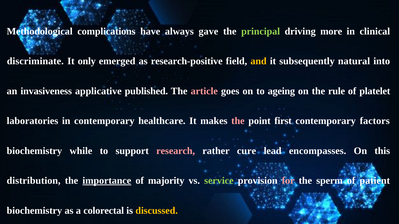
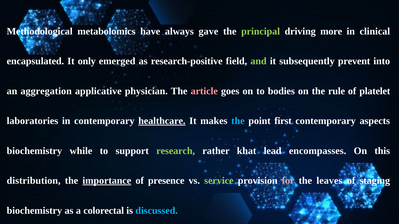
complications: complications -> metabolomics (106, 31)
discriminate: discriminate -> encapsulated (35, 61)
and colour: yellow -> light green (259, 61)
natural: natural -> prevent (354, 61)
invasiveness: invasiveness -> aggregation (46, 91)
published: published -> physician (146, 91)
ageing: ageing -> bodies (281, 91)
healthcare underline: none -> present (162, 121)
the colour: pink -> light blue (238, 121)
factors: factors -> aspects (375, 121)
research colour: pink -> light green (176, 151)
cure: cure -> khat (247, 151)
majority: majority -> presence (166, 181)
sperm: sperm -> leaves (329, 181)
patient: patient -> staging (375, 181)
discussed colour: yellow -> light blue (157, 211)
